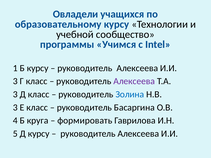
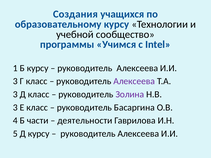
Овладели: Овладели -> Создания (75, 14)
Золина colour: blue -> purple (130, 94)
круга: круга -> части (38, 121)
формировать: формировать -> деятельности (85, 121)
